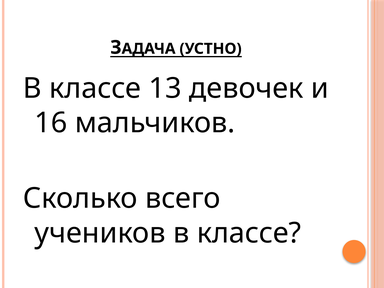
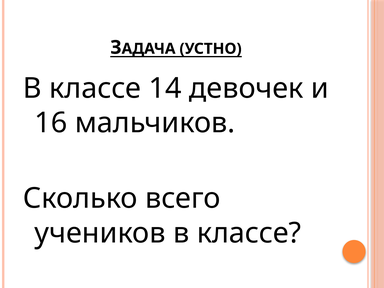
13: 13 -> 14 (165, 88)
